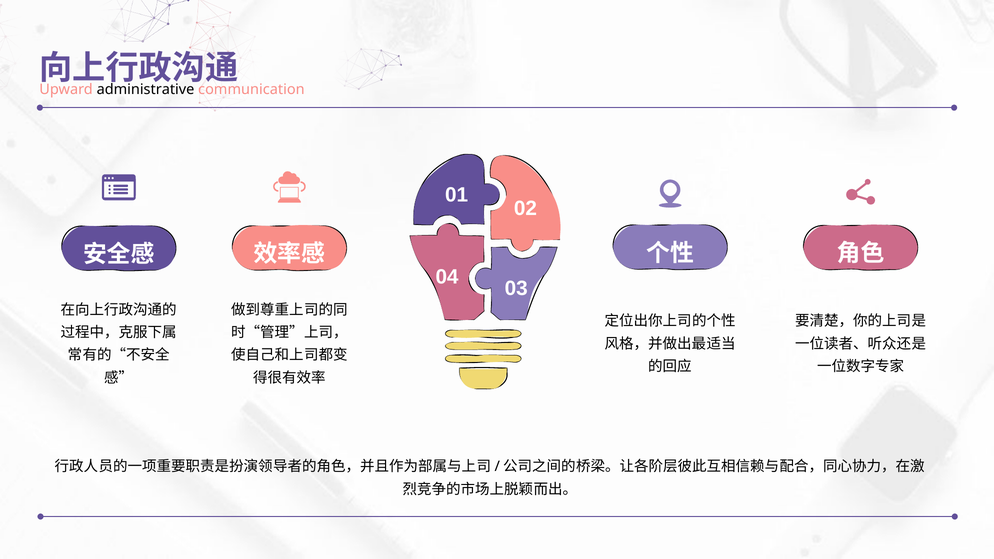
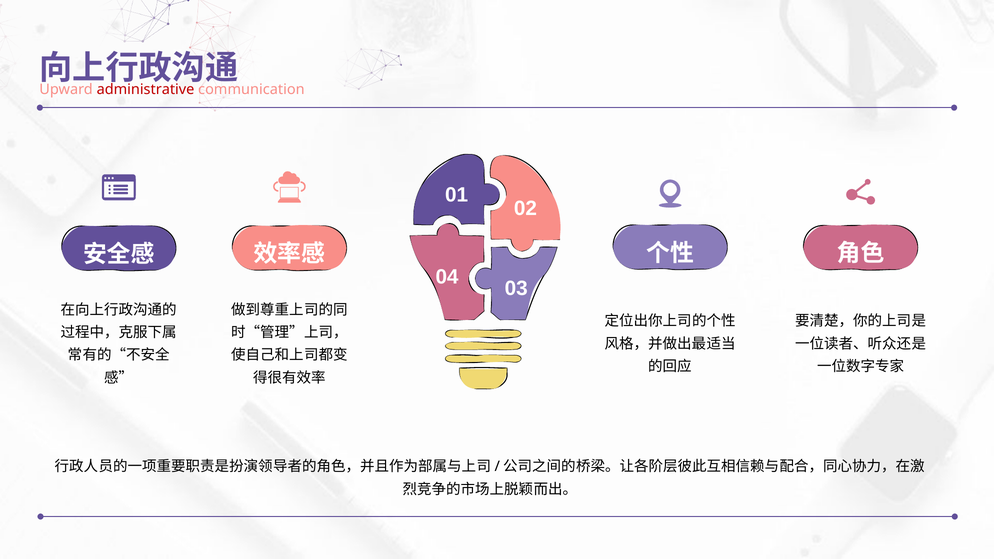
administrative colour: black -> red (145, 89)
